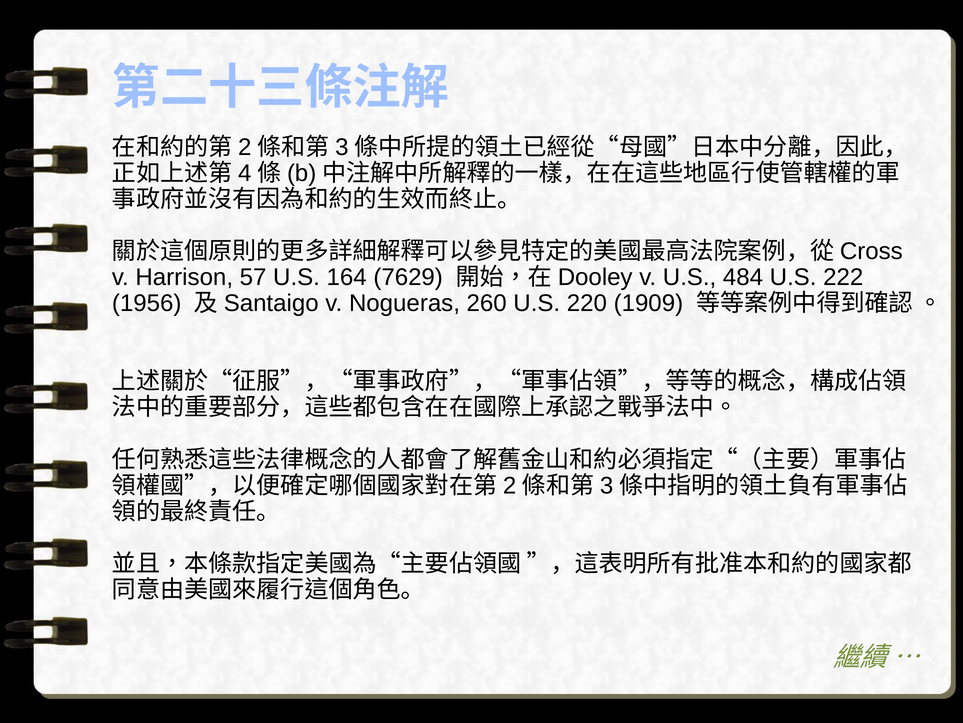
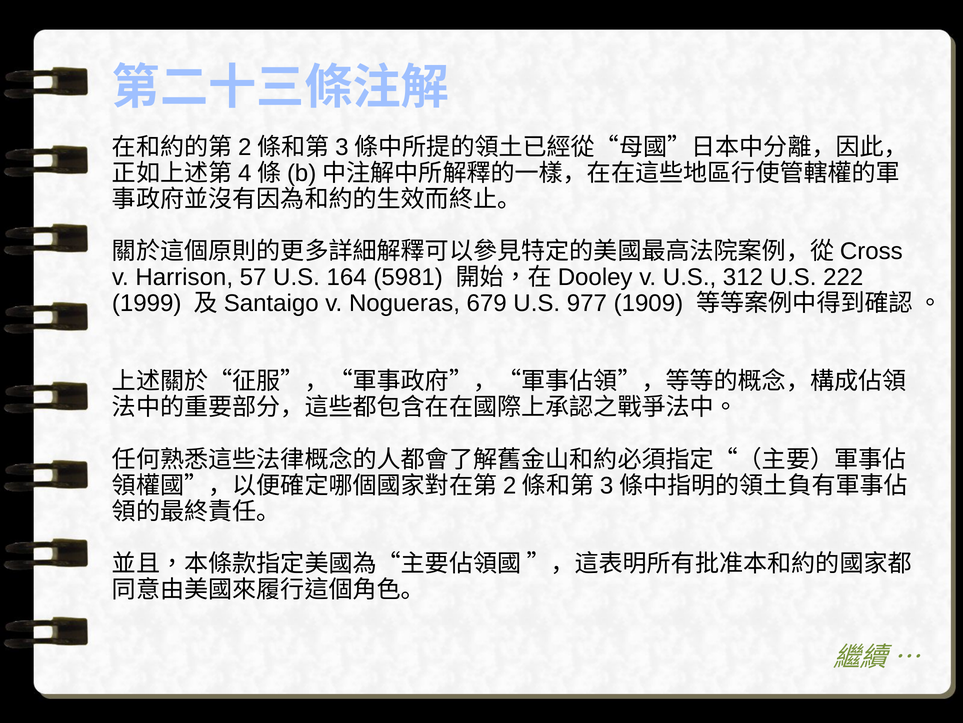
7629: 7629 -> 5981 (408, 277)
484: 484 -> 312 (743, 277)
1956: 1956 -> 1999 (147, 303)
260: 260 -> 679 (487, 303)
220: 220 -> 977 (587, 303)
